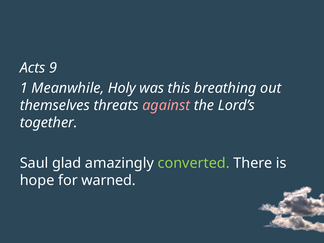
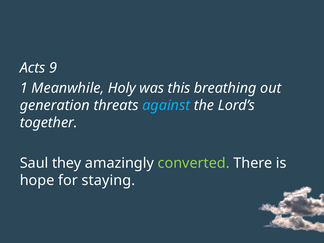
themselves: themselves -> generation (55, 105)
against colour: pink -> light blue (166, 105)
glad: glad -> they (67, 163)
warned: warned -> staying (108, 180)
